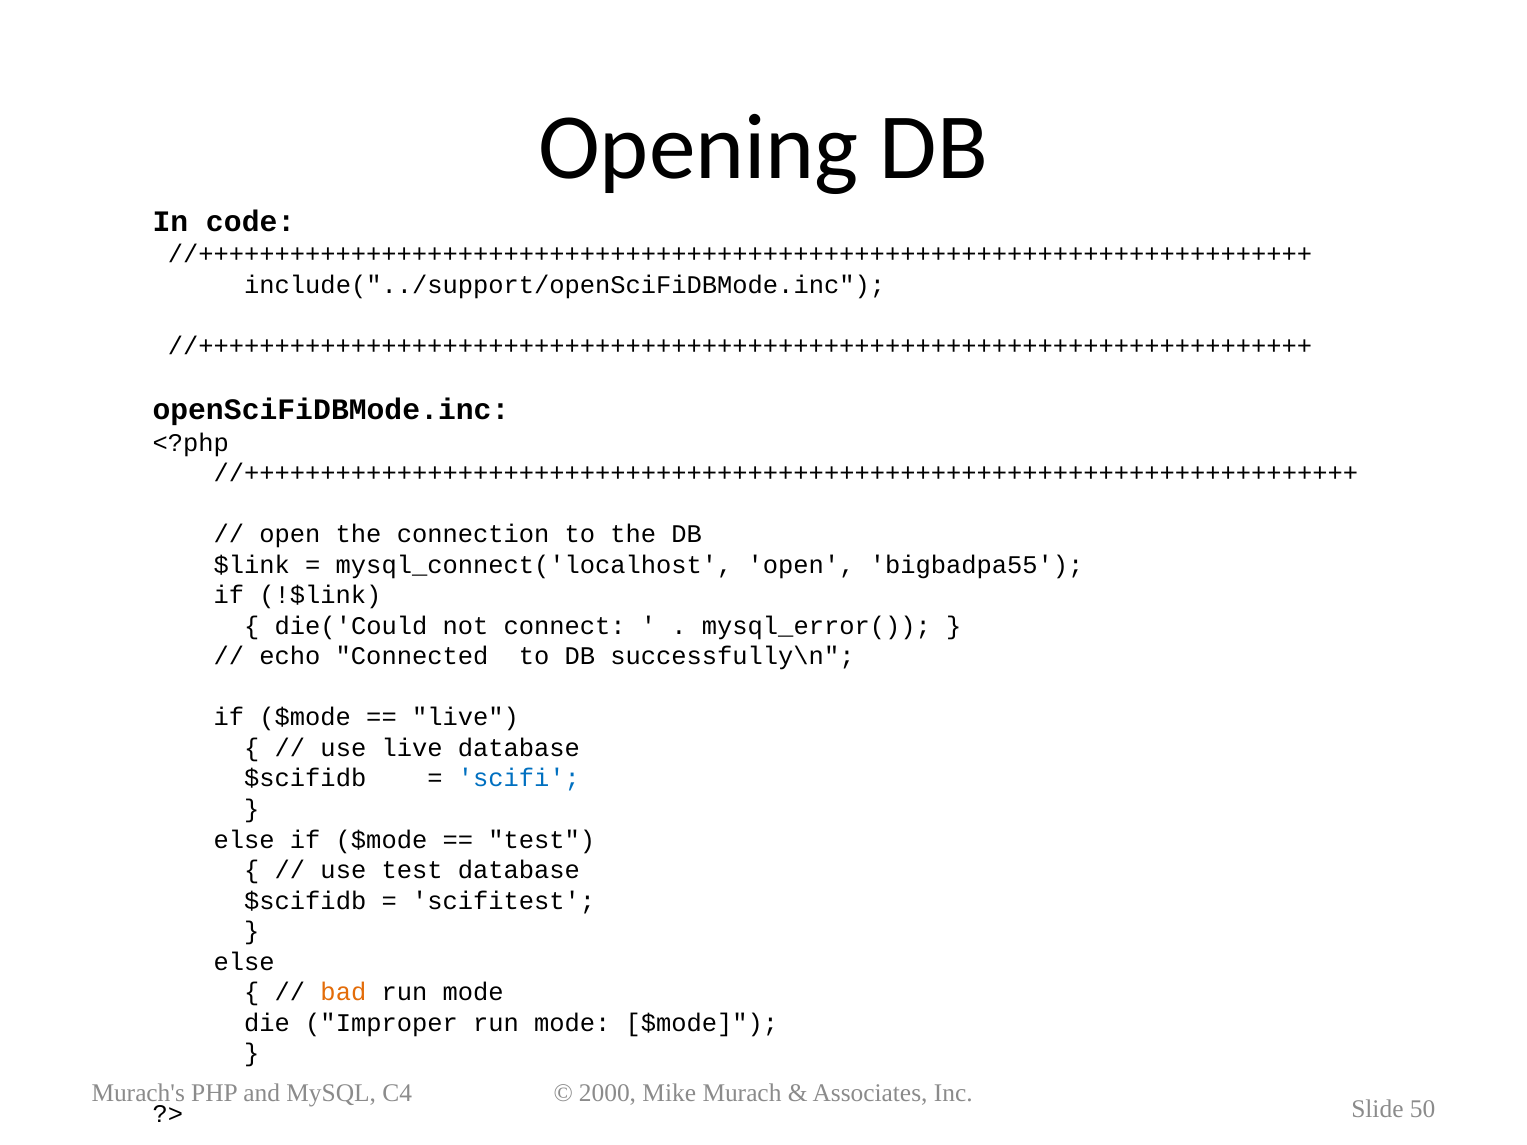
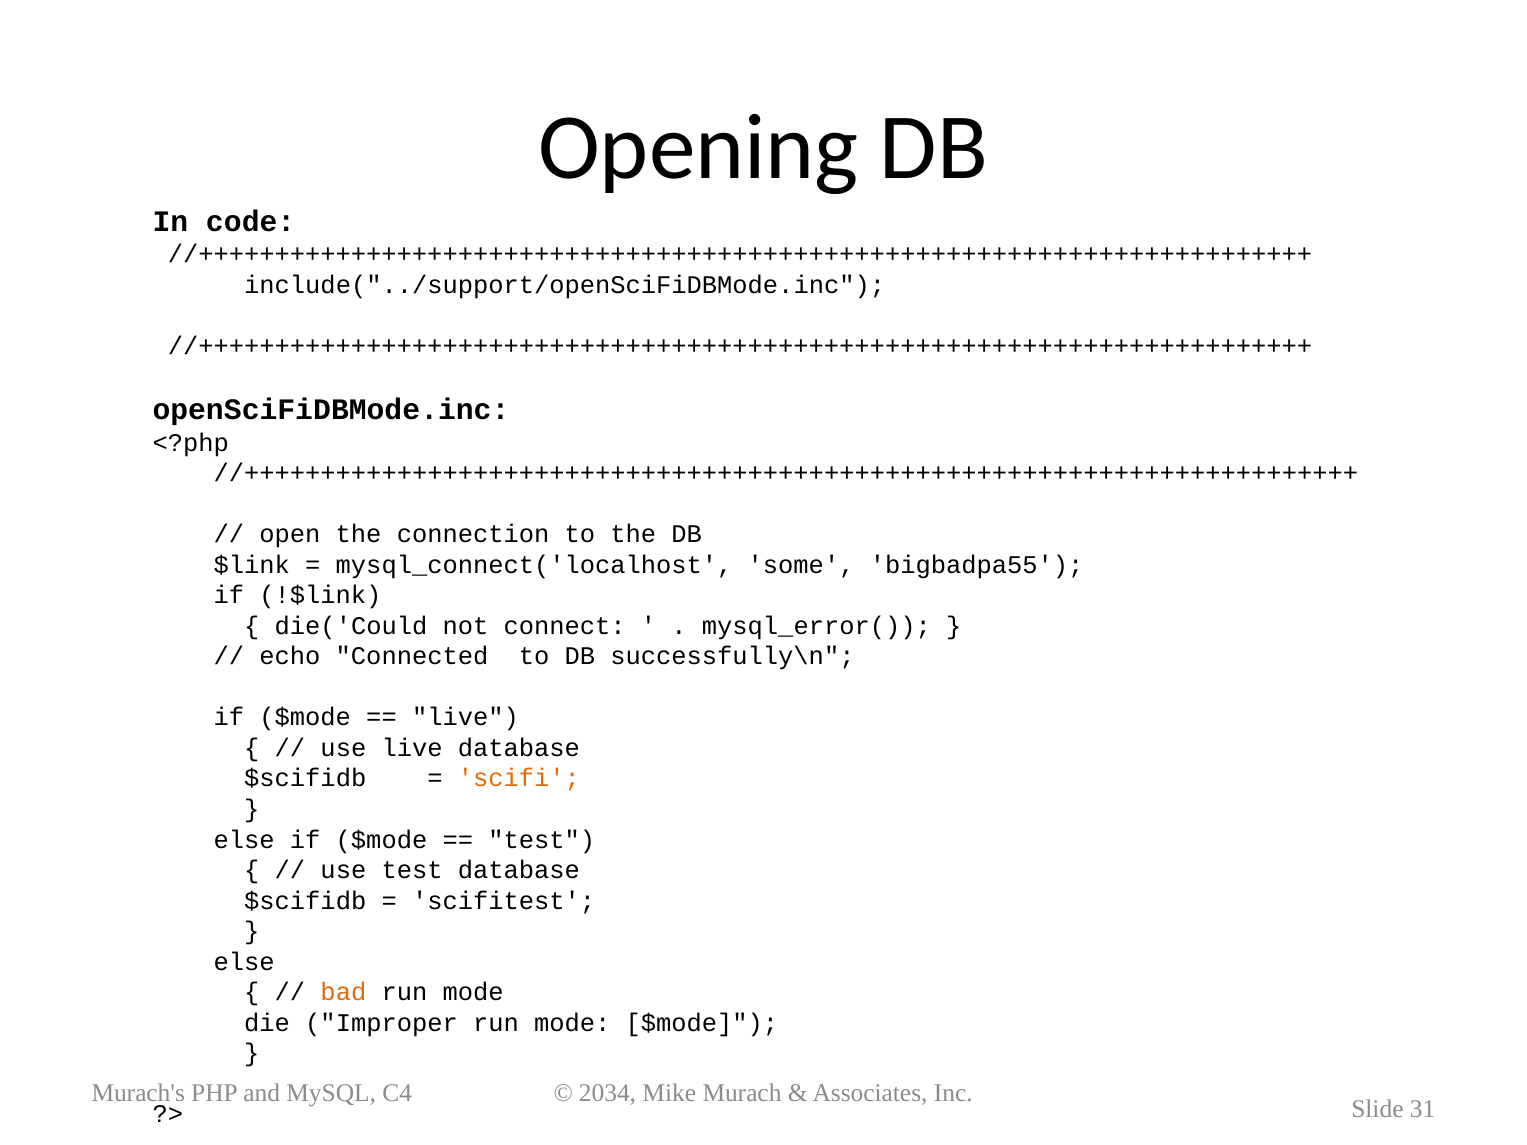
mysql_connect('localhost open: open -> some (801, 565)
scifi colour: blue -> orange (519, 779)
2000: 2000 -> 2034 (608, 1094)
50: 50 -> 31 (1423, 1109)
